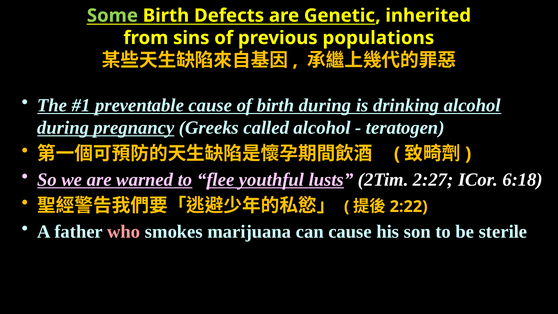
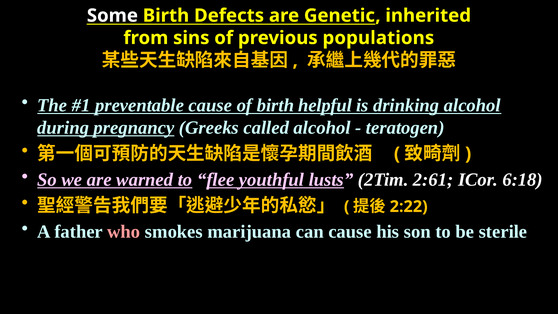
Some colour: light green -> white (112, 16)
birth during: during -> helpful (325, 105)
2:27: 2:27 -> 2:61 (433, 180)
